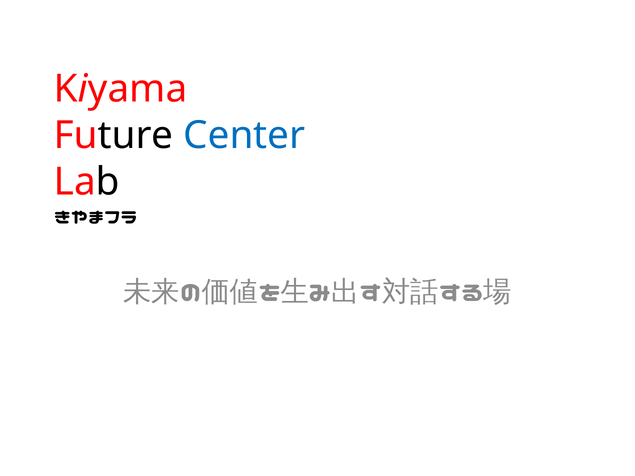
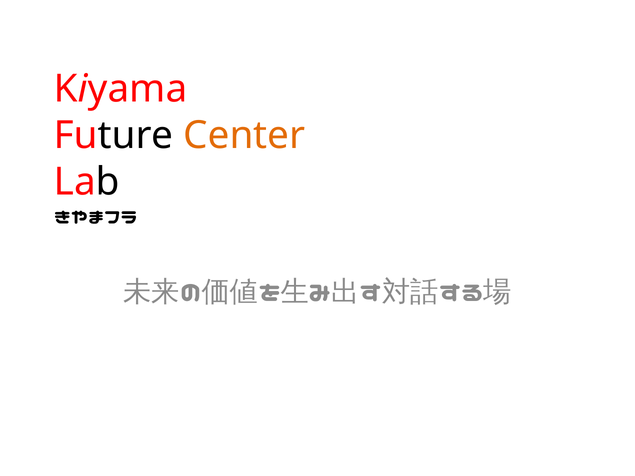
Center colour: blue -> orange (244, 136)
